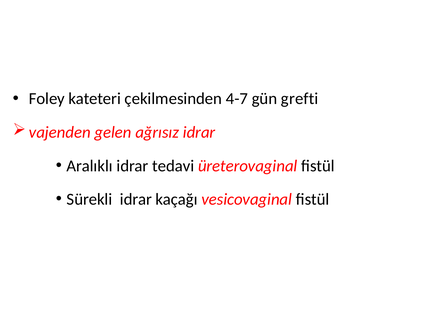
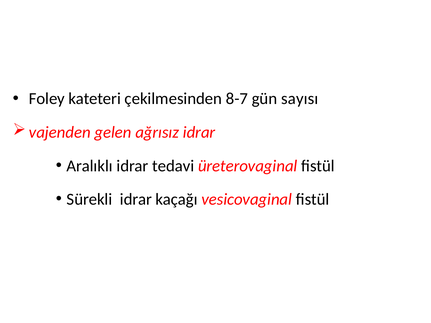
4-7: 4-7 -> 8-7 (237, 99)
grefti: grefti -> sayısı (300, 99)
